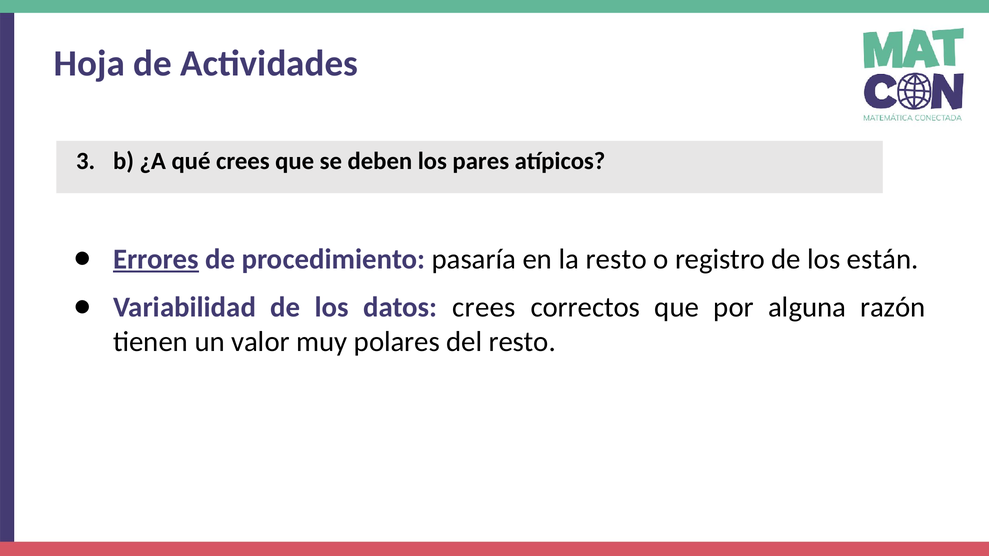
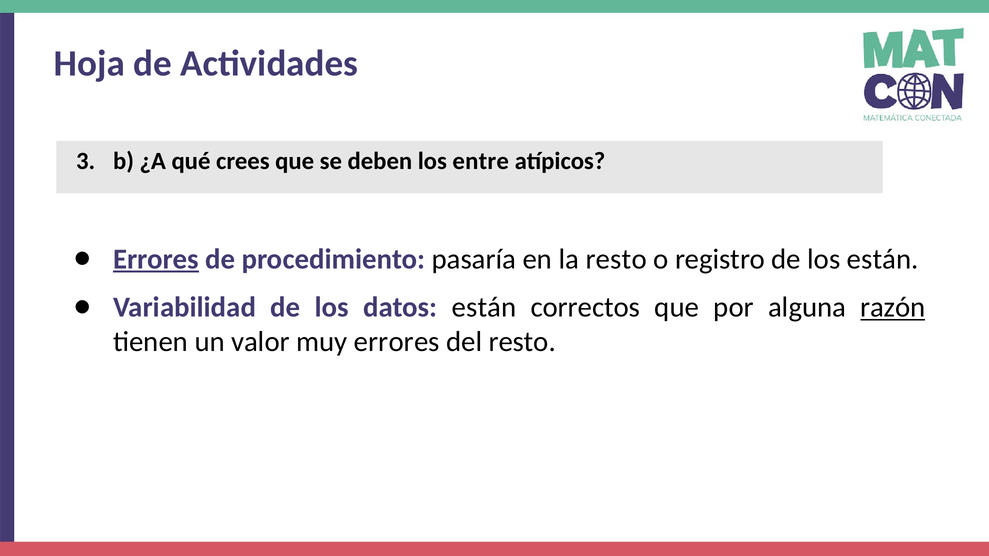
pares: pares -> entre (481, 161)
datos crees: crees -> están (484, 308)
razón underline: none -> present (893, 308)
muy polares: polares -> errores (397, 342)
